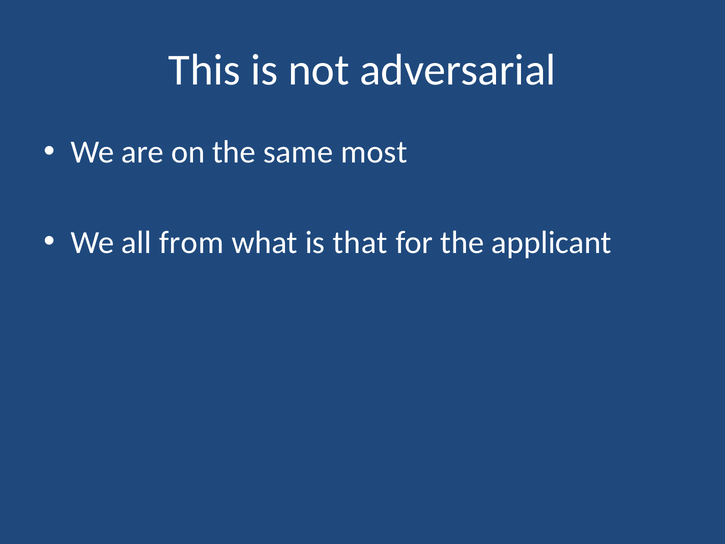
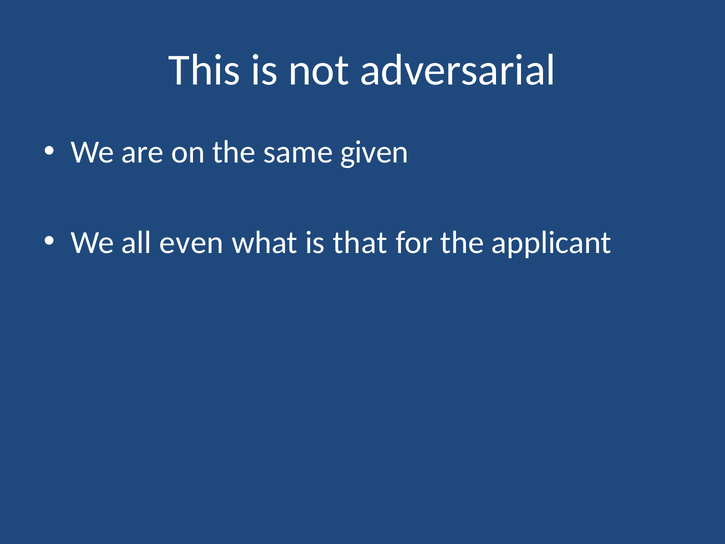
most: most -> given (374, 152)
from: from -> even (192, 242)
